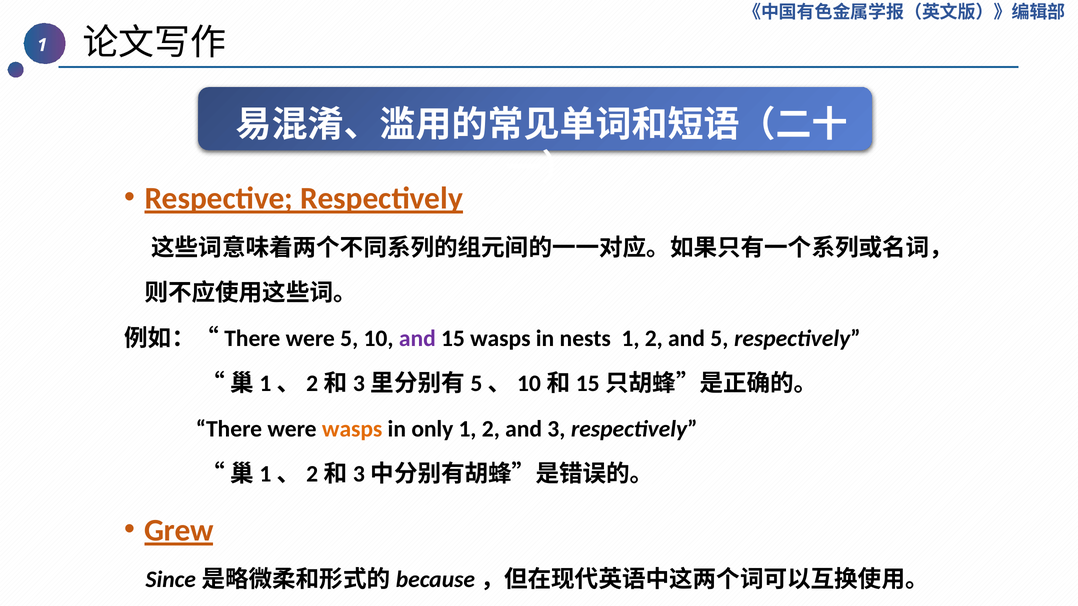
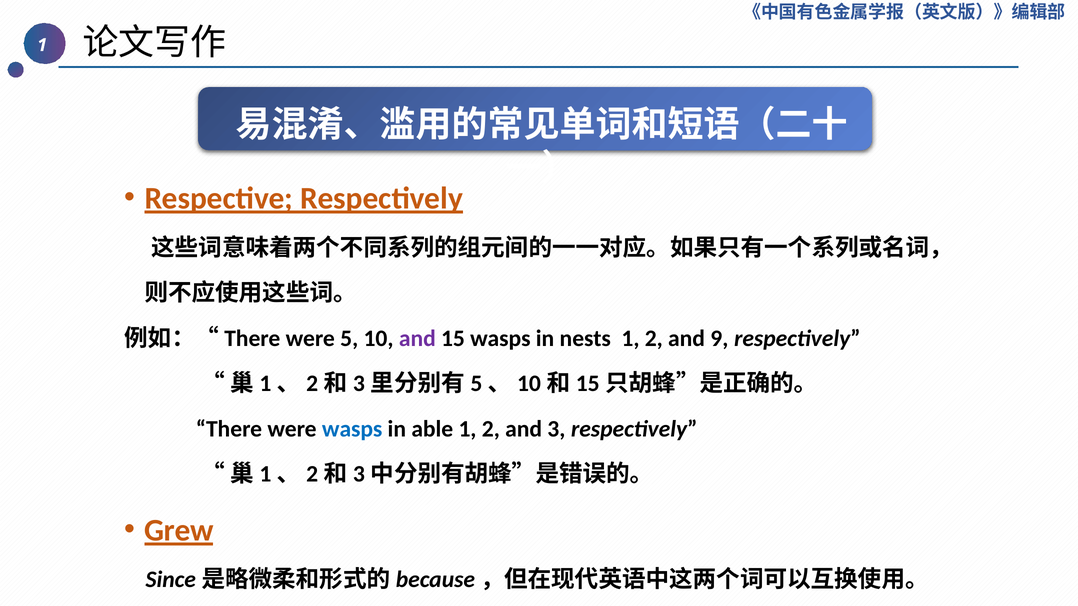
and 5: 5 -> 9 (719, 339)
wasps colour: orange -> blue (352, 429)
only: only -> able (432, 429)
